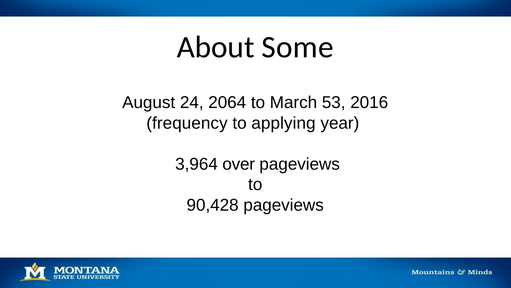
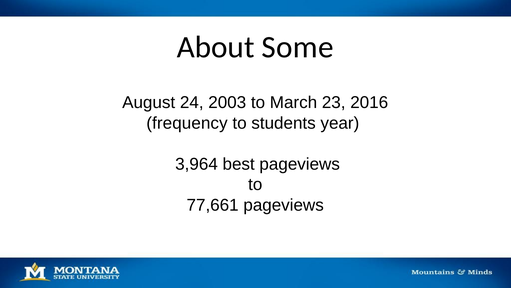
2064: 2064 -> 2003 (227, 102)
53: 53 -> 23 (334, 102)
applying: applying -> students (284, 123)
over: over -> best (239, 164)
90,428: 90,428 -> 77,661 (213, 205)
